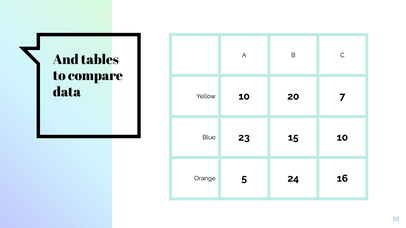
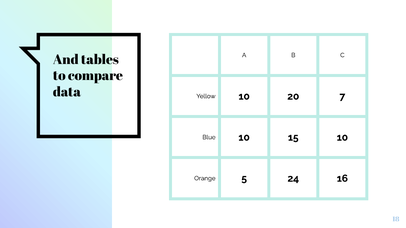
Blue 23: 23 -> 10 (244, 138)
